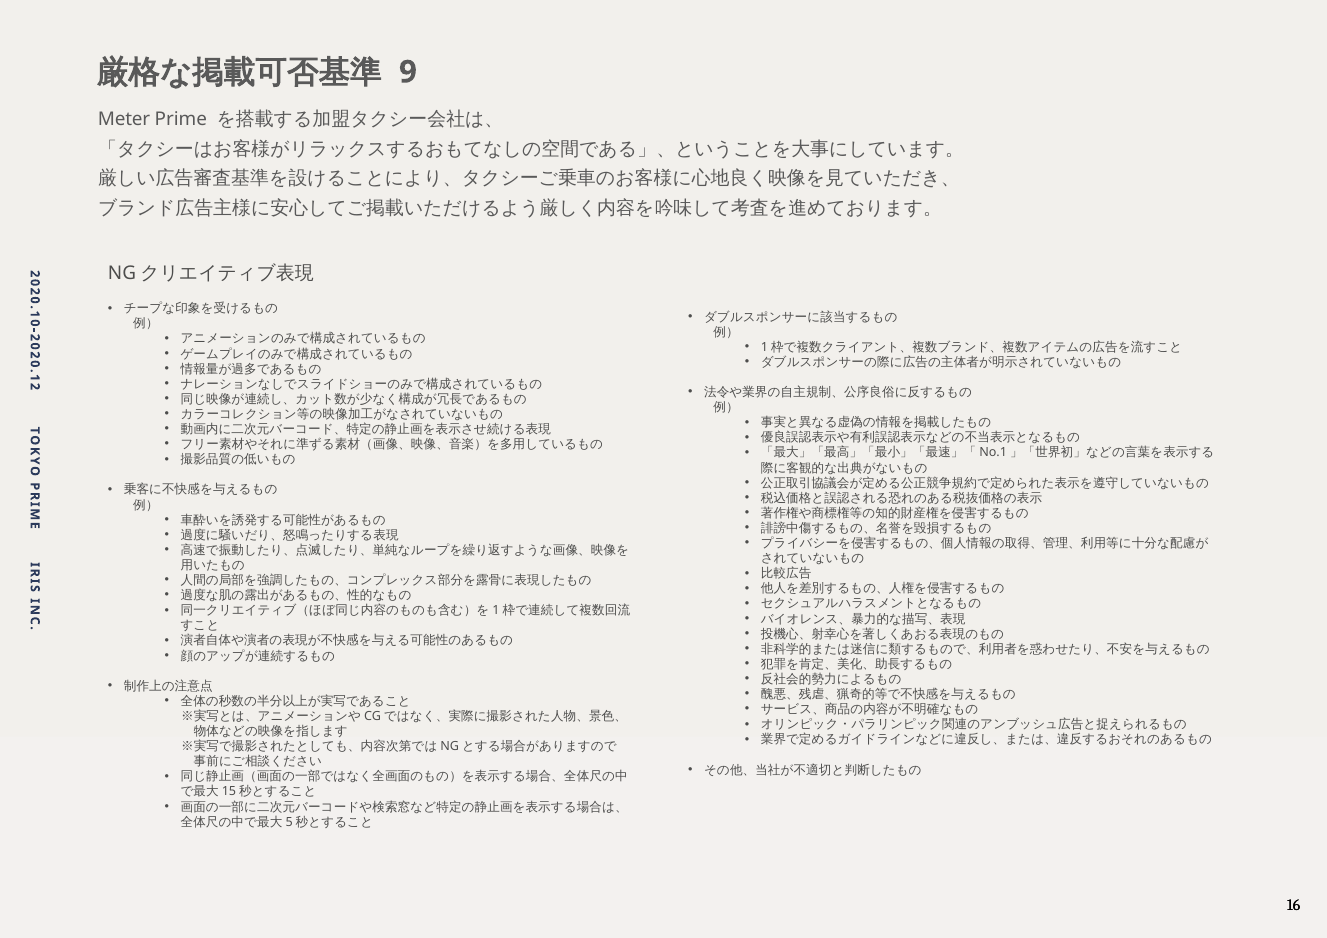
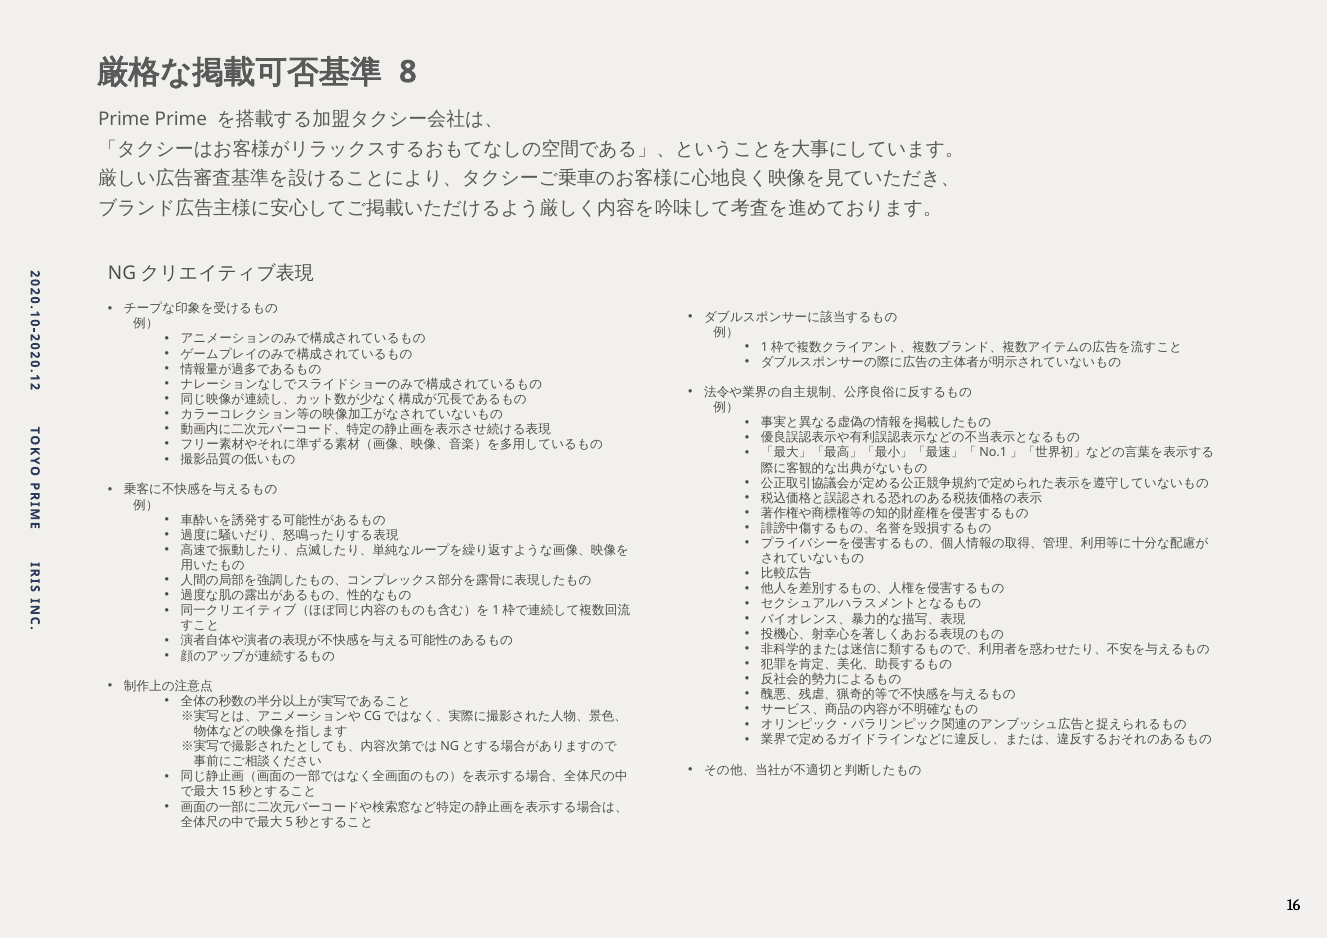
9: 9 -> 8 (408, 72)
Meter: Meter -> Prime (124, 120)
